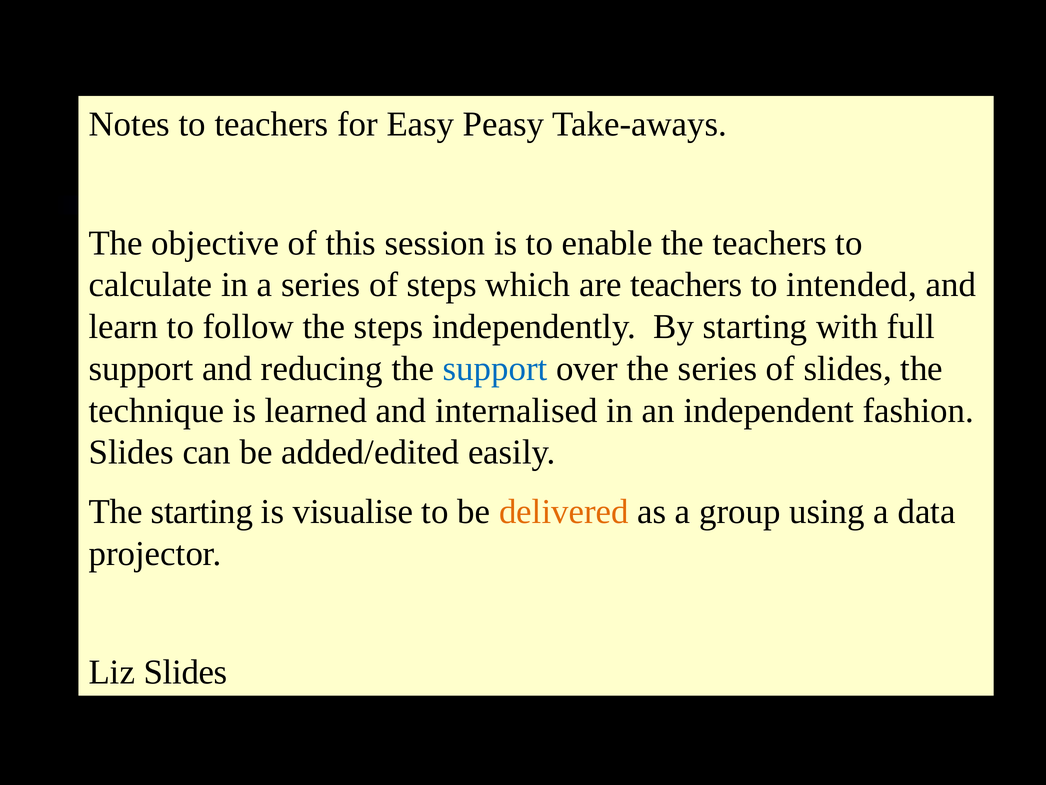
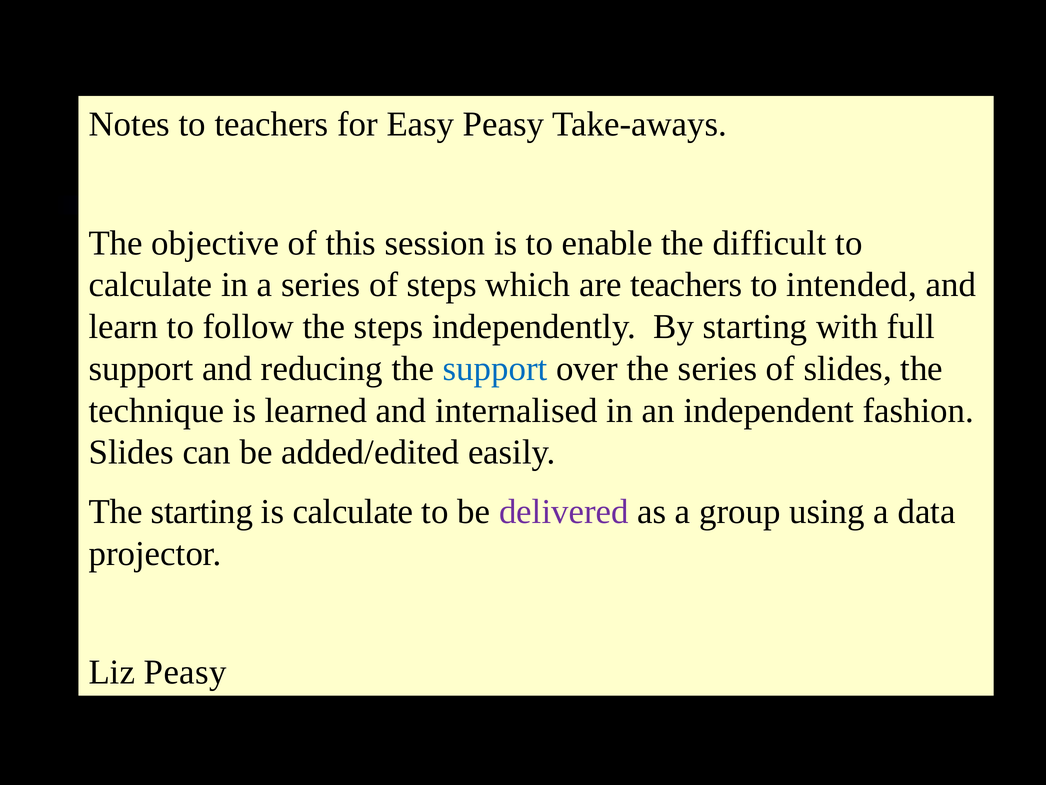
the teachers: teachers -> difficult (770, 243)
is visualise: visualise -> calculate (353, 511)
delivered colour: orange -> purple (564, 511)
Liz Slides: Slides -> Peasy (185, 672)
